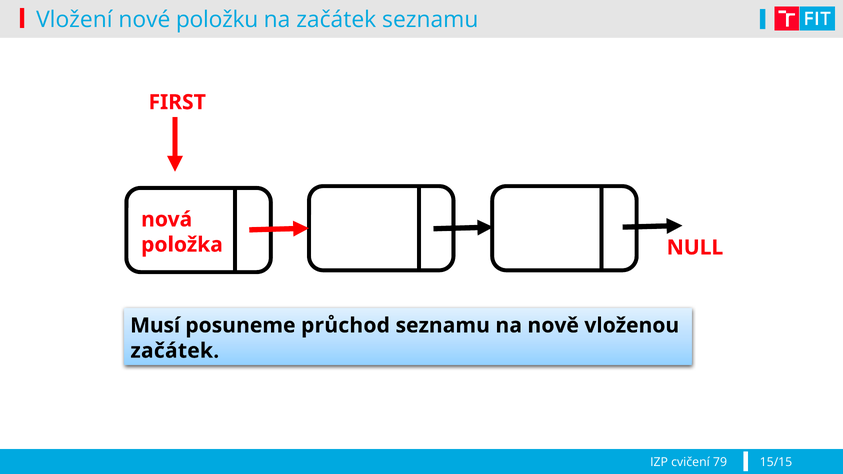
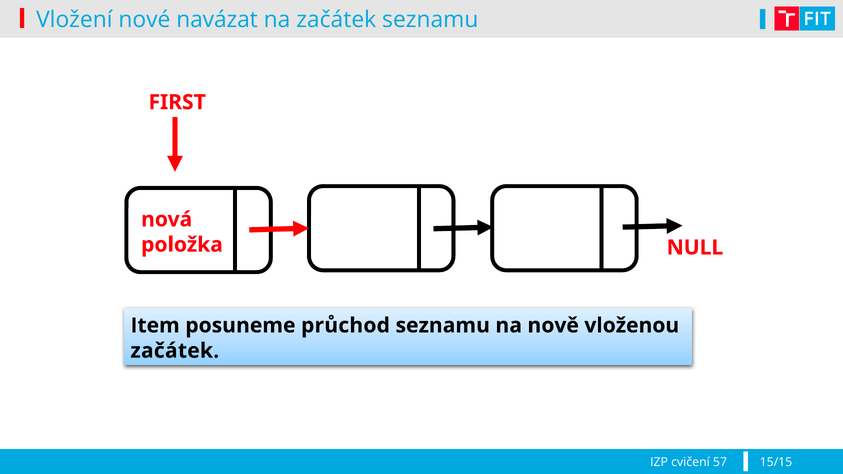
položku: položku -> navázat (217, 20)
Musí: Musí -> Item (155, 326)
79: 79 -> 57 (720, 463)
